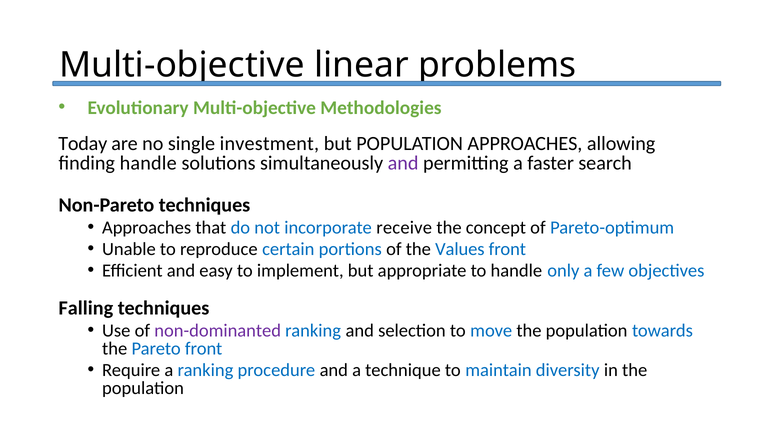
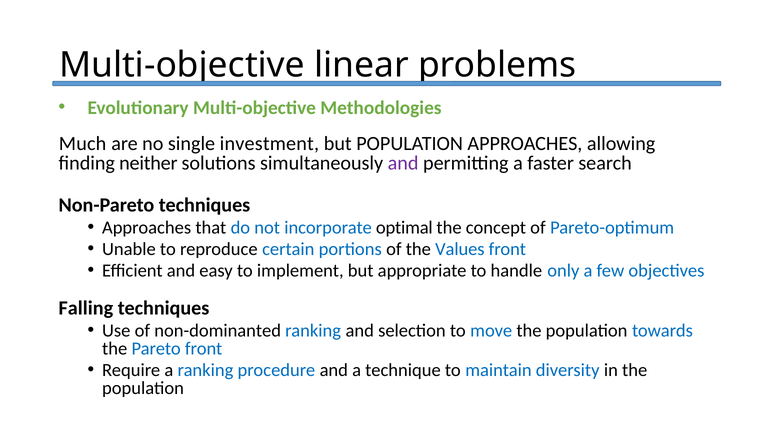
Today: Today -> Much (83, 144)
finding handle: handle -> neither (148, 163)
receive: receive -> optimal (404, 228)
non-dominanted colour: purple -> black (218, 331)
